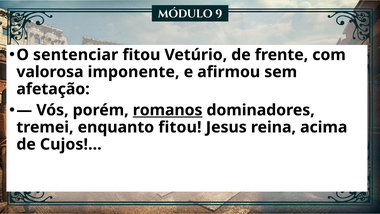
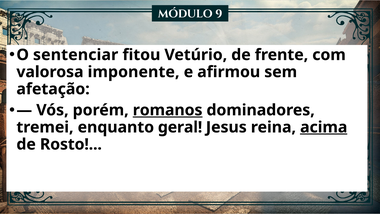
enquanto fitou: fitou -> geral (180, 127)
acima underline: none -> present (324, 127)
Cujos: Cujos -> Rosto (71, 144)
